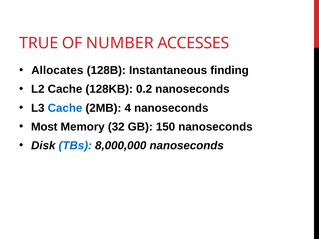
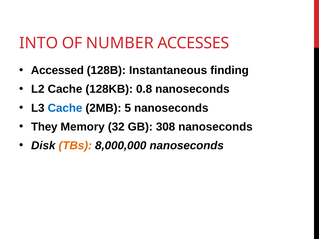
TRUE: TRUE -> INTO (39, 43)
Allocates: Allocates -> Accessed (57, 70)
0.2: 0.2 -> 0.8 (144, 89)
4: 4 -> 5 (128, 108)
Most: Most -> They (44, 127)
150: 150 -> 308 (166, 127)
TBs colour: blue -> orange (75, 146)
